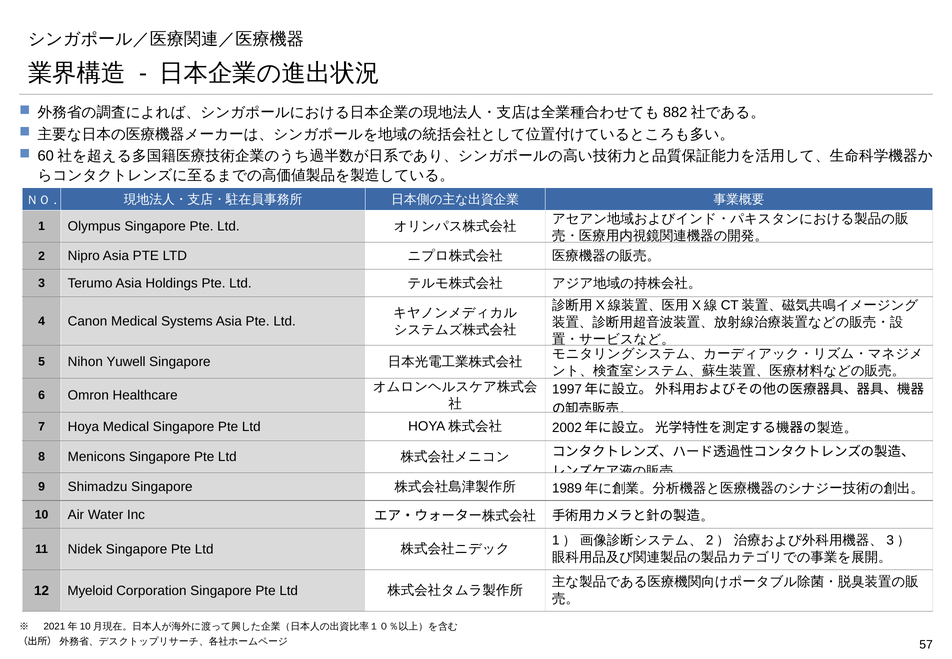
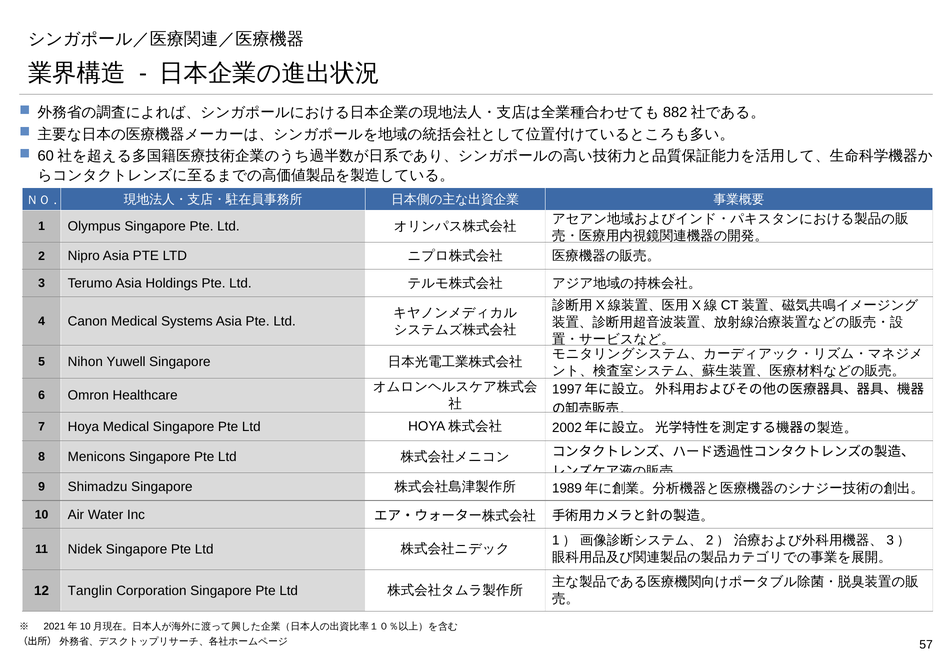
Myeloid: Myeloid -> Tanglin (90, 591)
